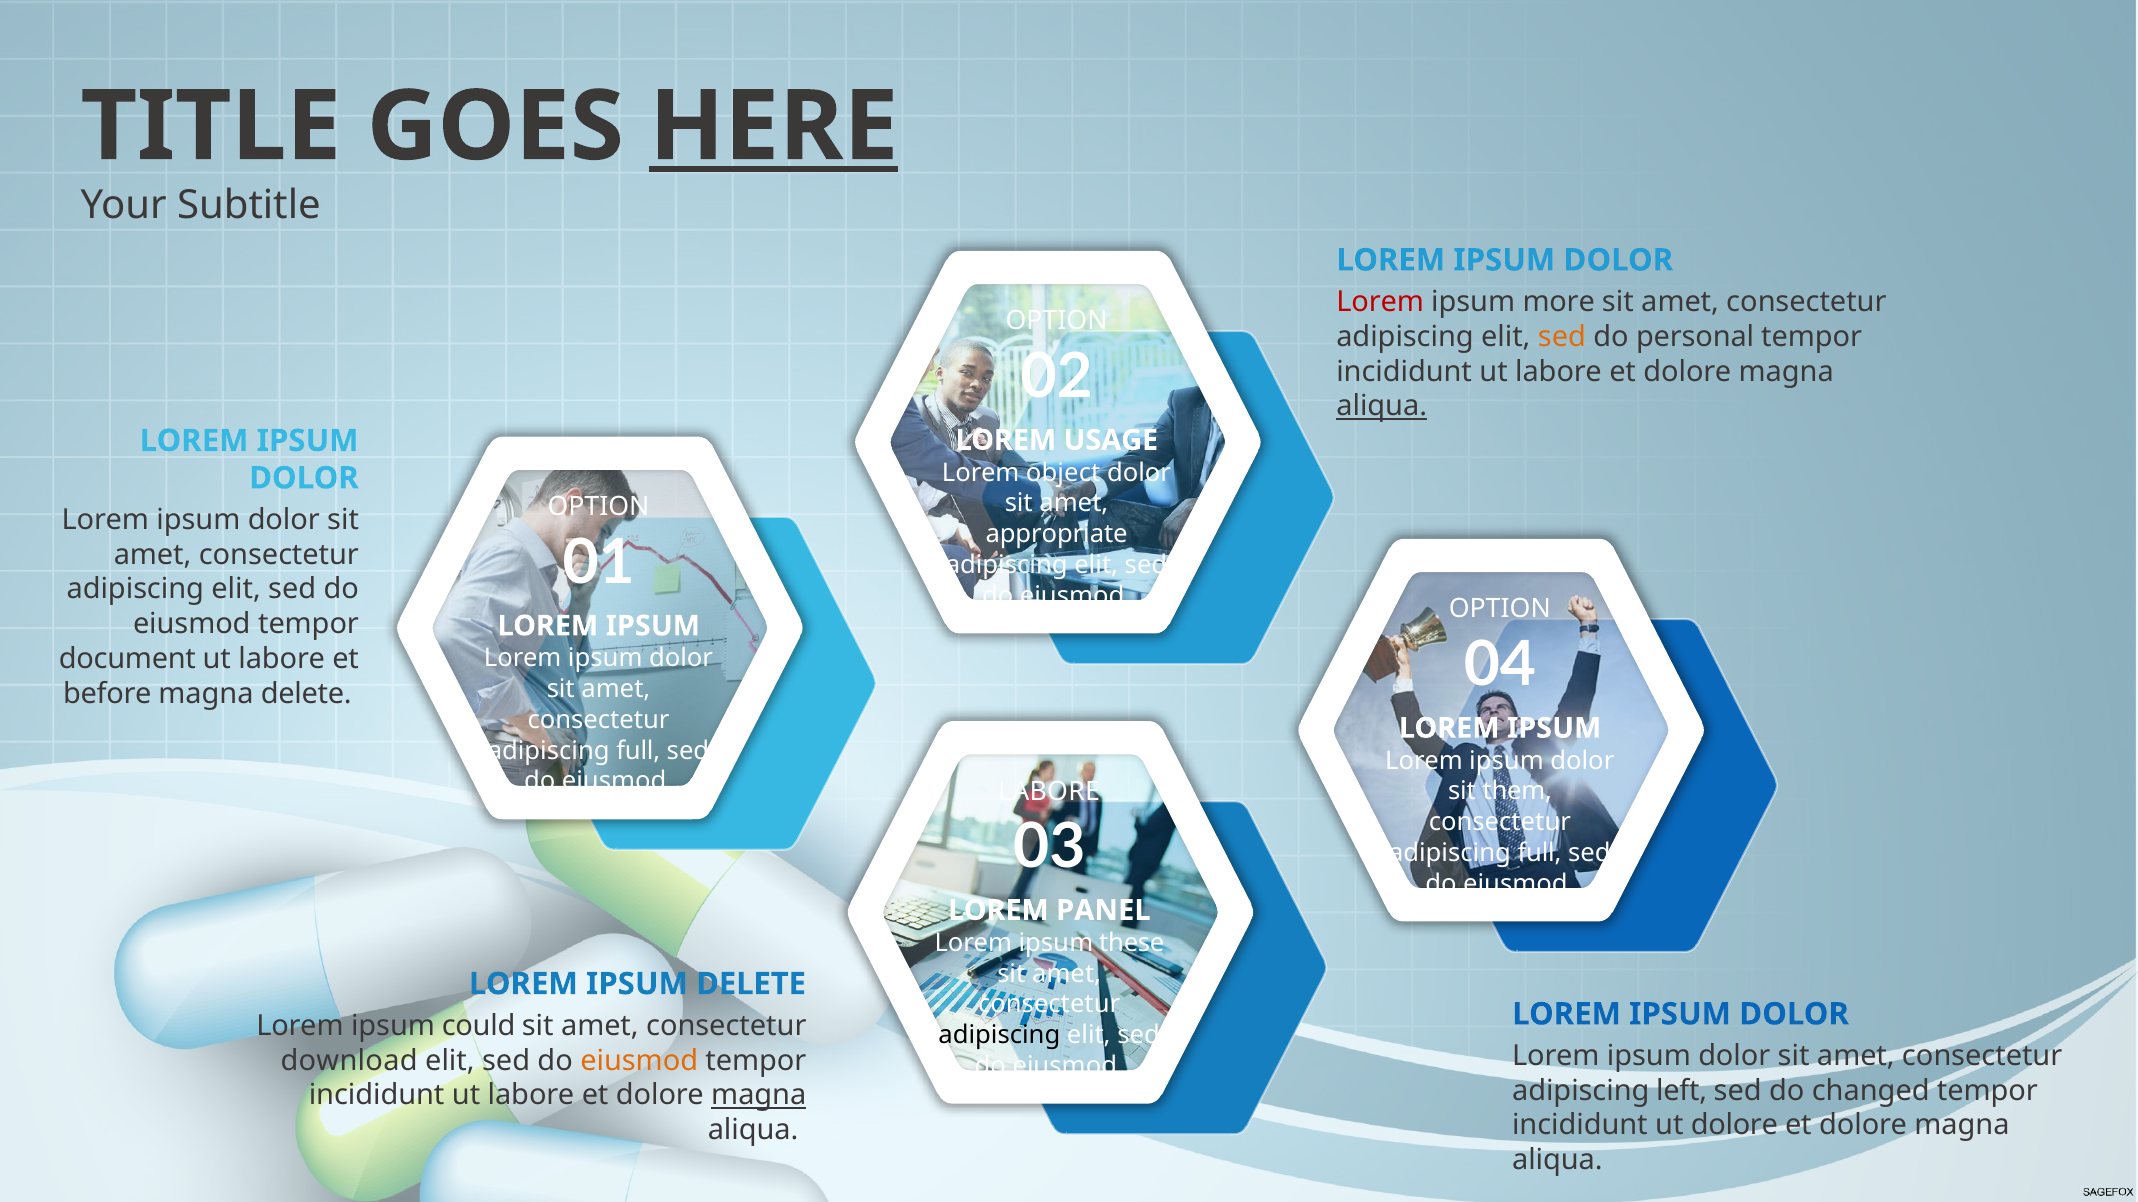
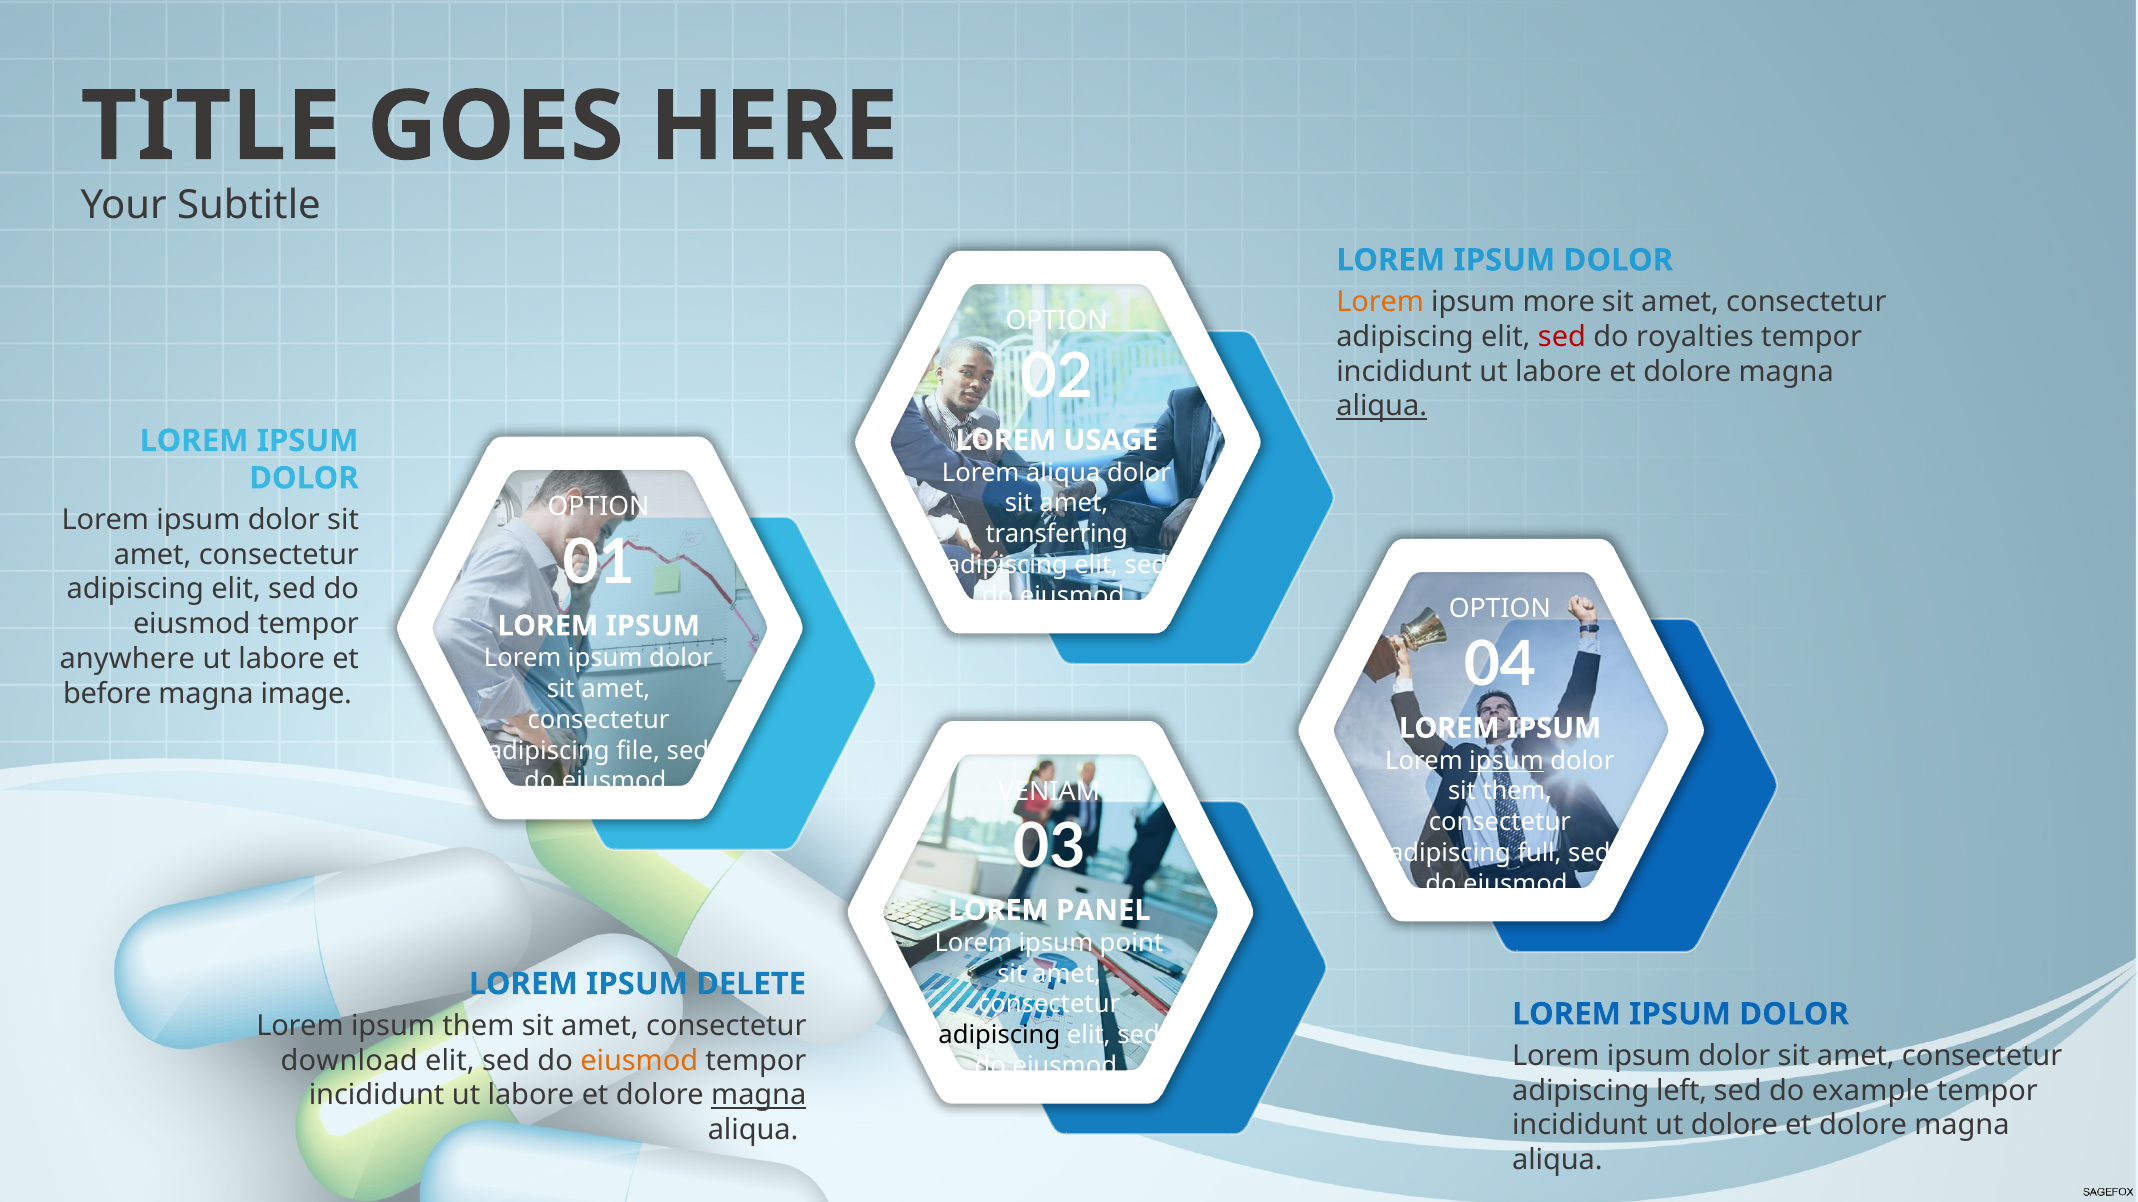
HERE underline: present -> none (774, 127)
Lorem colour: red -> orange (1380, 302)
sed colour: orange -> red (1562, 337)
personal: personal -> royalties (1695, 337)
Lorem object: object -> aliqua (1063, 473)
appropriate: appropriate -> transferring (1057, 534)
document: document -> anywhere (127, 659)
magna delete: delete -> image (306, 694)
full: full -> file (638, 751)
ipsum underline: none -> present (1507, 761)
LABORE: LABORE -> VENIAM (1049, 792)
these: these -> point (1132, 943)
ipsum could: could -> them (478, 1026)
changed: changed -> example (1871, 1091)
